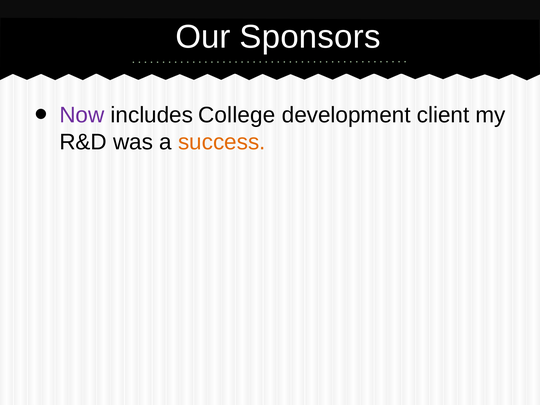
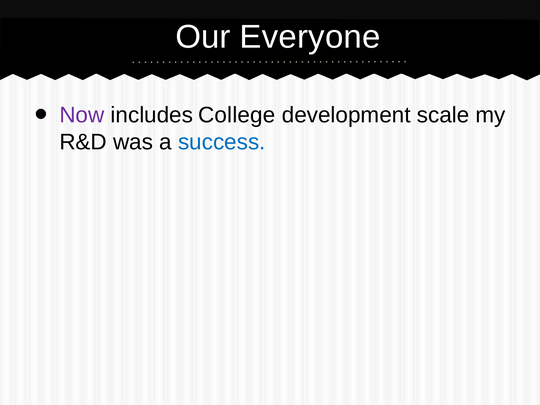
Sponsors: Sponsors -> Everyone (310, 37)
client: client -> scale (443, 115)
success colour: orange -> blue (222, 142)
